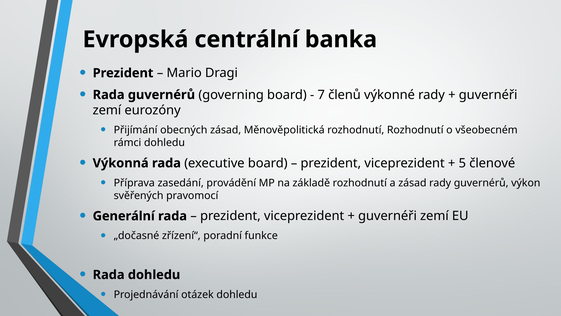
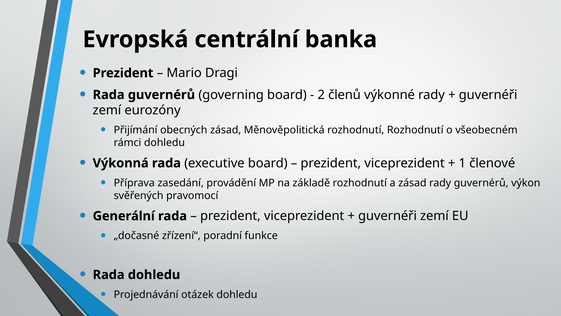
7: 7 -> 2 (321, 95)
5: 5 -> 1 (462, 163)
